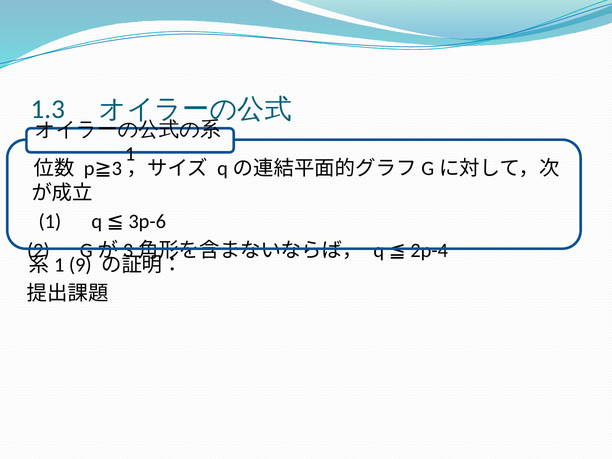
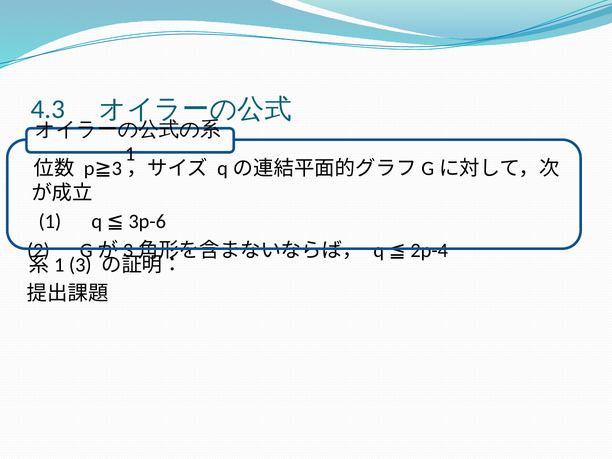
1.3: 1.3 -> 4.3 (48, 109)
9: 9 -> 3 (80, 265)
